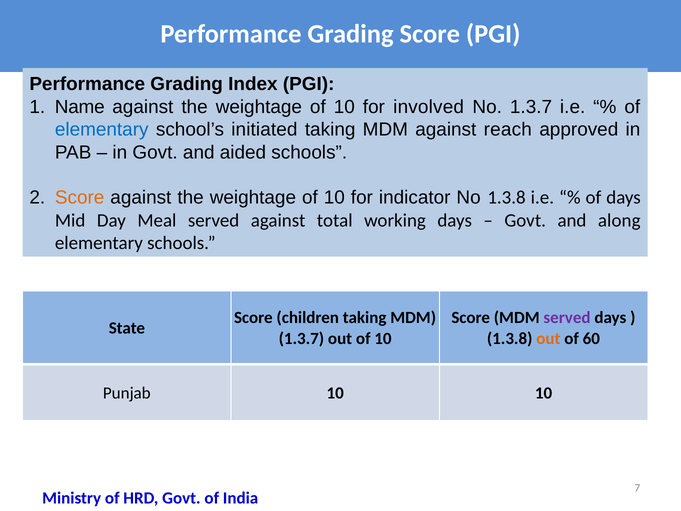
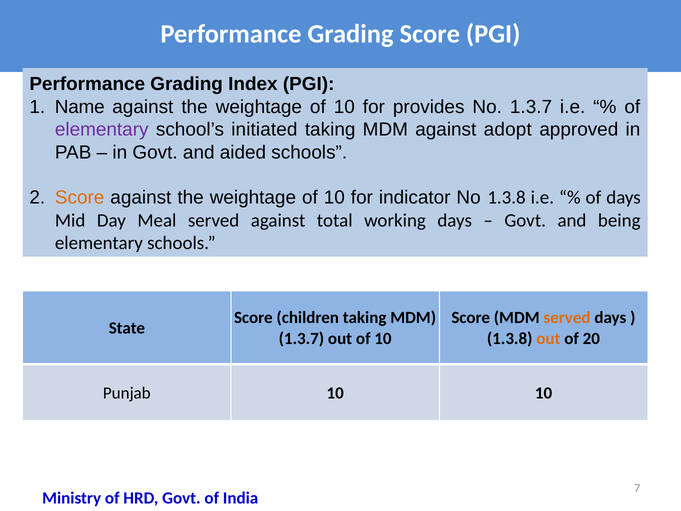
involved: involved -> provides (429, 107)
elementary colour: blue -> purple (102, 130)
reach: reach -> adopt (508, 130)
along: along -> being (619, 220)
served colour: purple -> orange (567, 318)
60: 60 -> 20 (591, 338)
